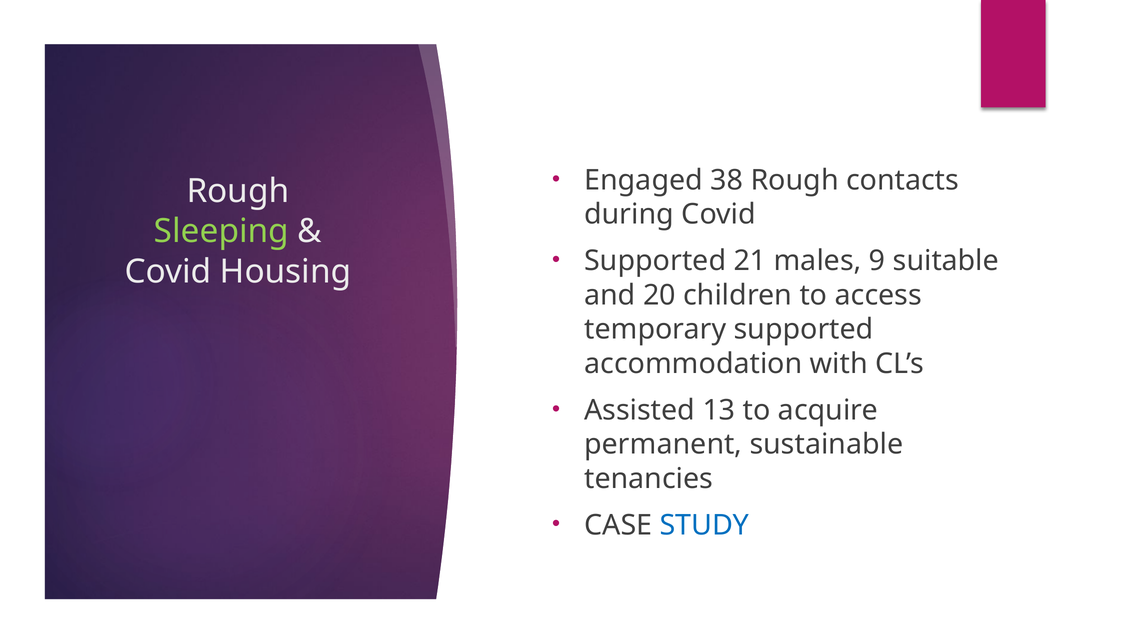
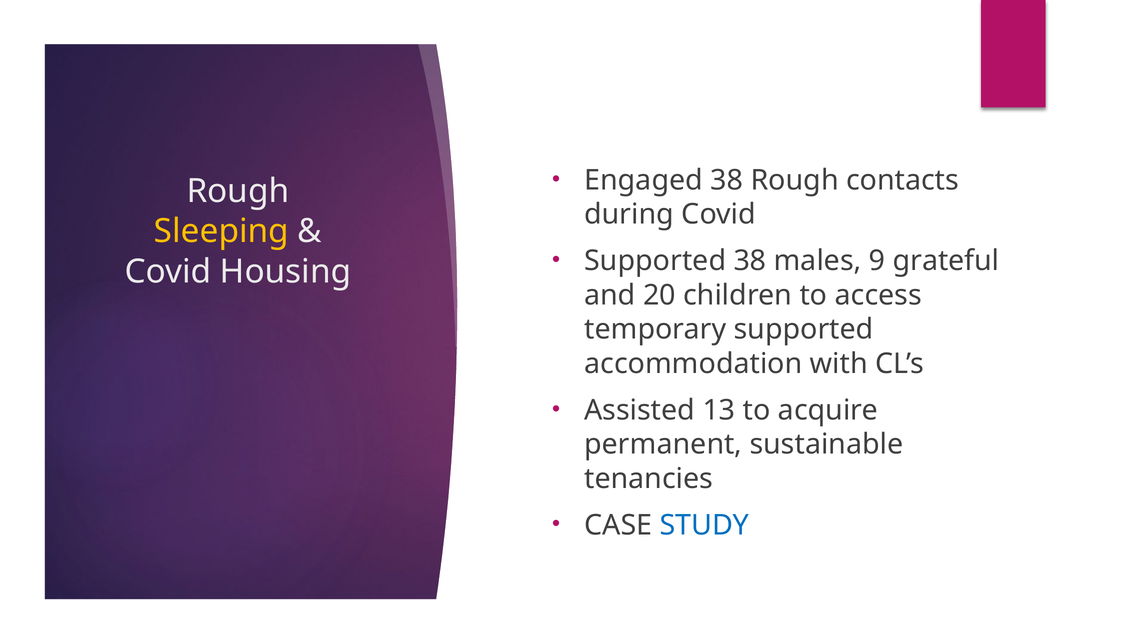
Sleeping colour: light green -> yellow (221, 232)
Supported 21: 21 -> 38 (750, 261)
suitable: suitable -> grateful (946, 261)
